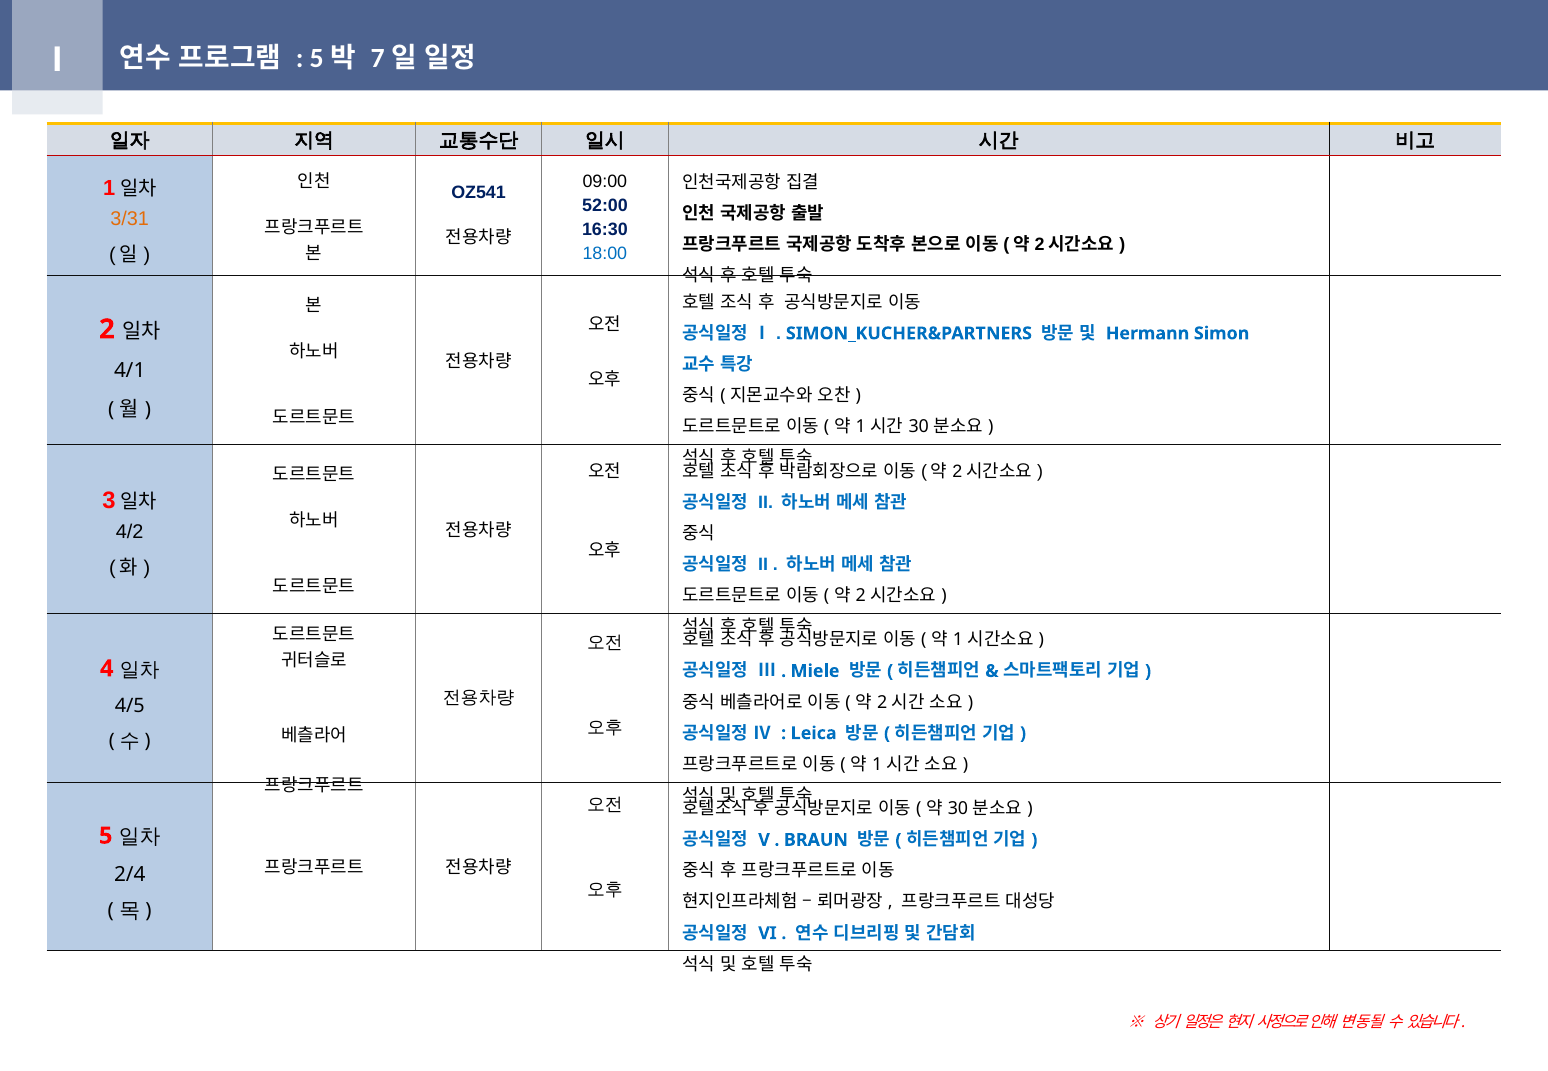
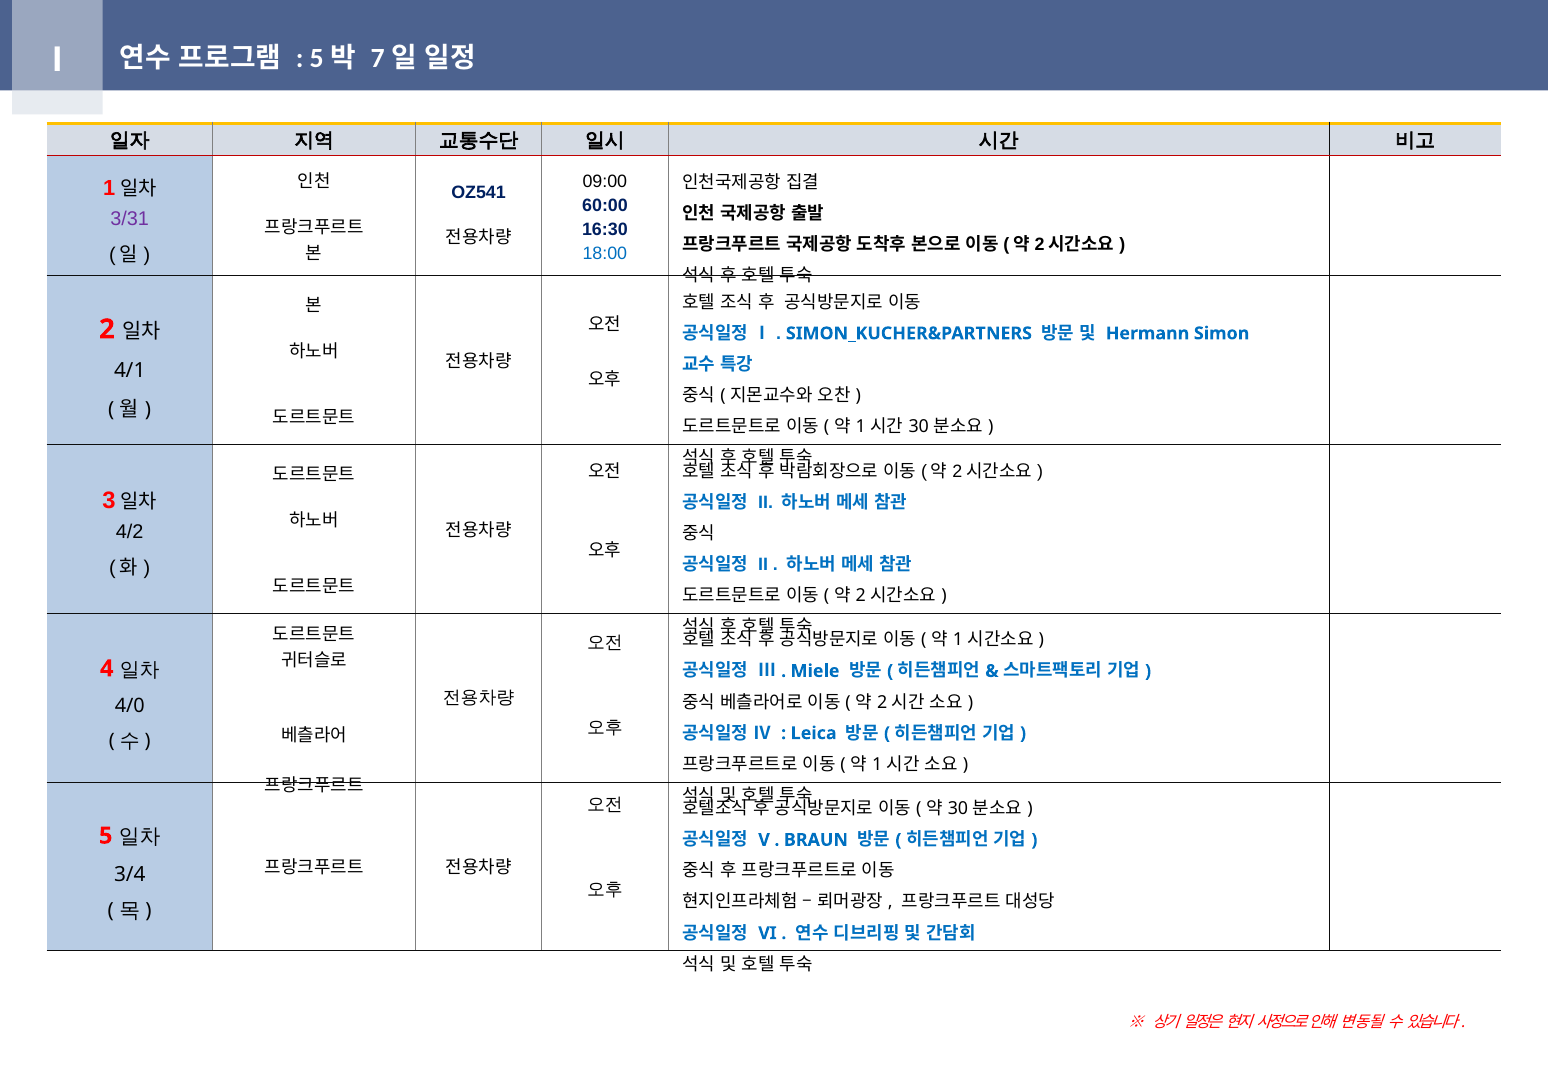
52:00: 52:00 -> 60:00 (605, 206)
3/31 colour: orange -> purple (130, 219)
4/5: 4/5 -> 4/0 (130, 706)
2/4: 2/4 -> 3/4 (130, 875)
